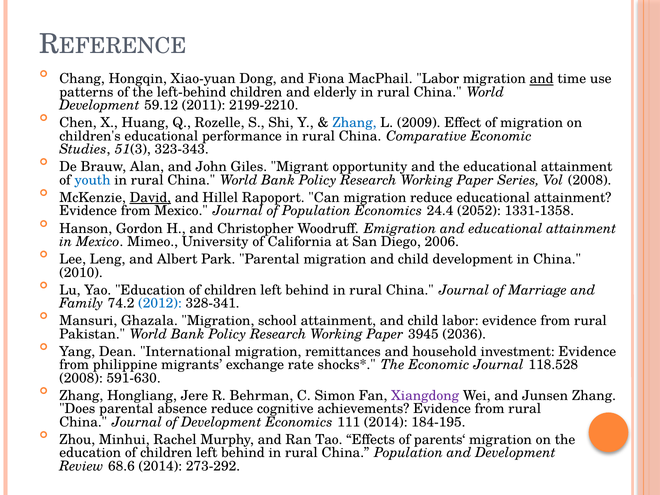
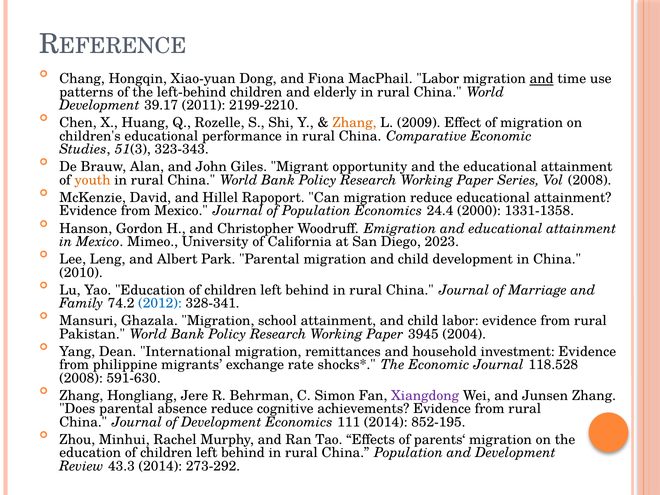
59.12: 59.12 -> 39.17 (161, 105)
Zhang colour: blue -> orange (354, 123)
youth colour: blue -> orange (92, 180)
David underline: present -> none (150, 198)
2052: 2052 -> 2000 (479, 211)
2006: 2006 -> 2023 (442, 242)
2036: 2036 -> 2004 (464, 334)
184-195: 184-195 -> 852-195 (438, 422)
68.6: 68.6 -> 43.3 (121, 466)
